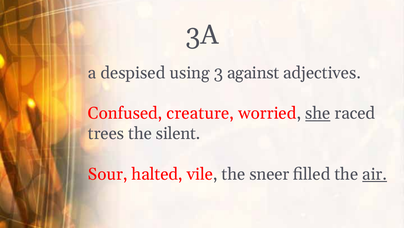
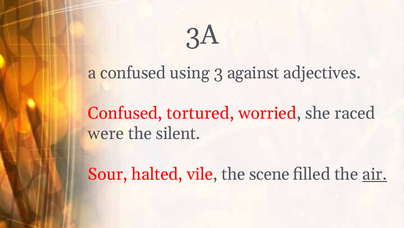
a despised: despised -> confused (133, 73)
creature: creature -> tortured (200, 113)
she underline: present -> none (318, 113)
trees: trees -> were (106, 133)
sneer: sneer -> scene (269, 174)
